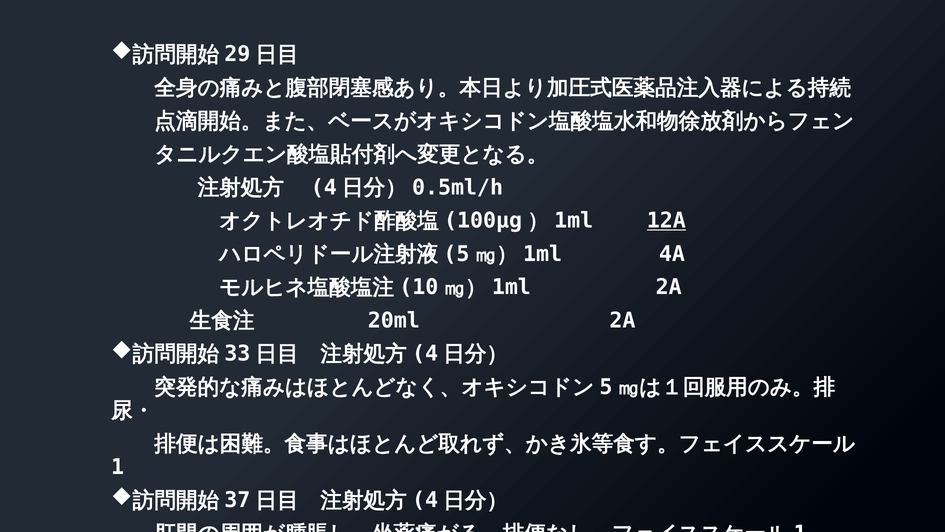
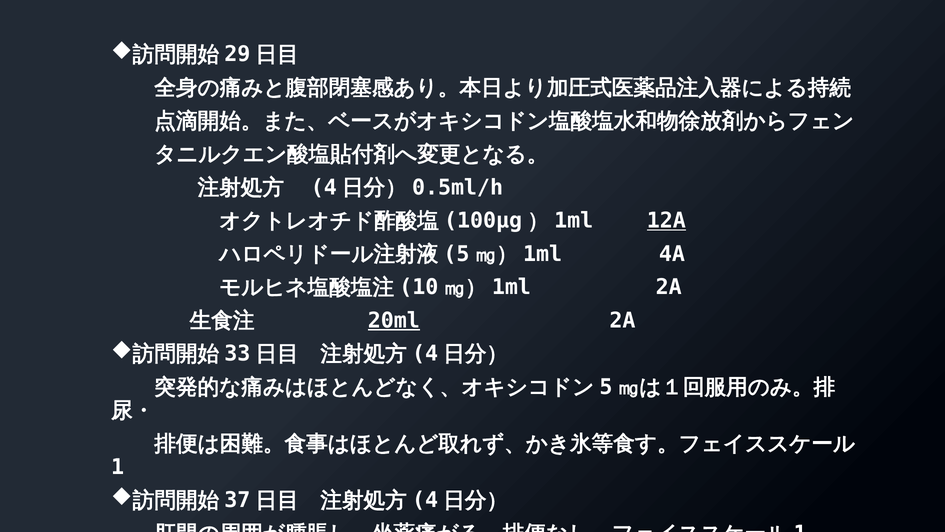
20ml underline: none -> present (394, 320)
